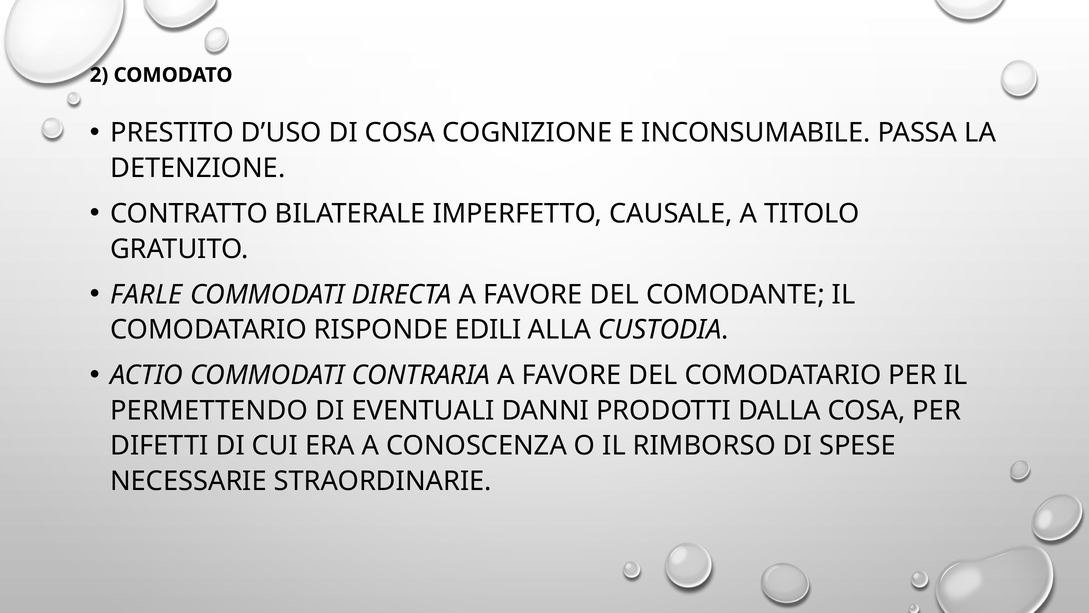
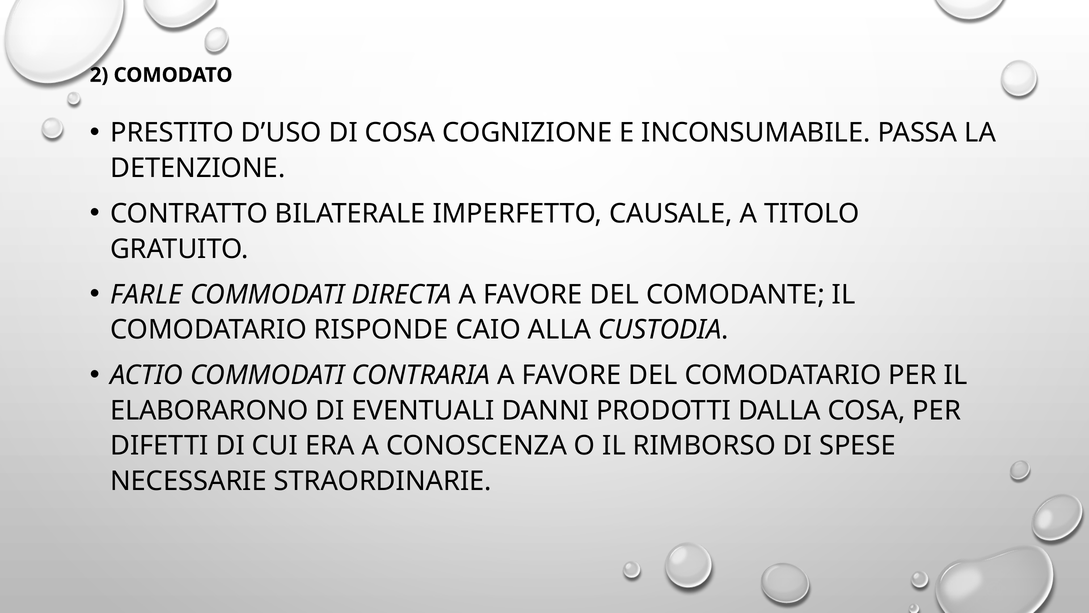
EDILI: EDILI -> CAIO (488, 330)
PERMETTENDO: PERMETTENDO -> ELABORARONO (209, 410)
